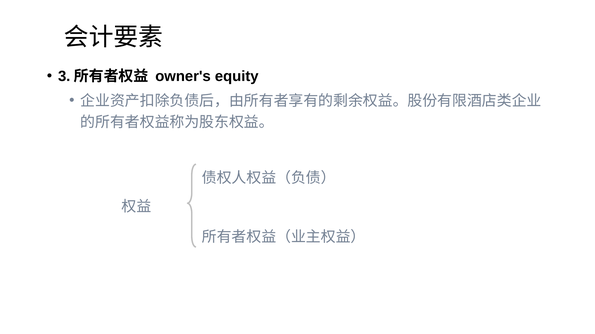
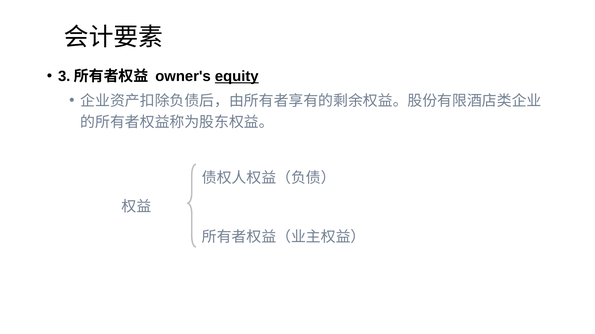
equity underline: none -> present (237, 77)
